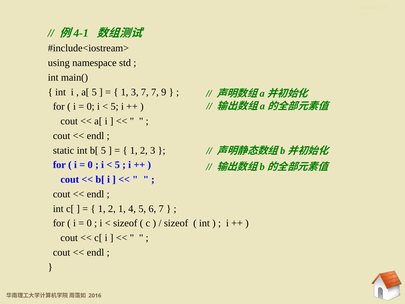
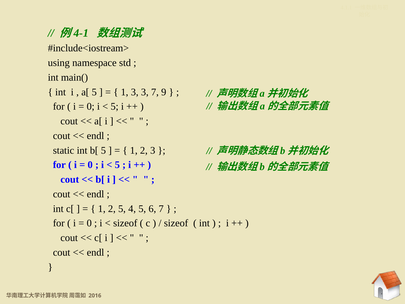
3 7: 7 -> 3 (145, 92)
2 1: 1 -> 5 (122, 209)
